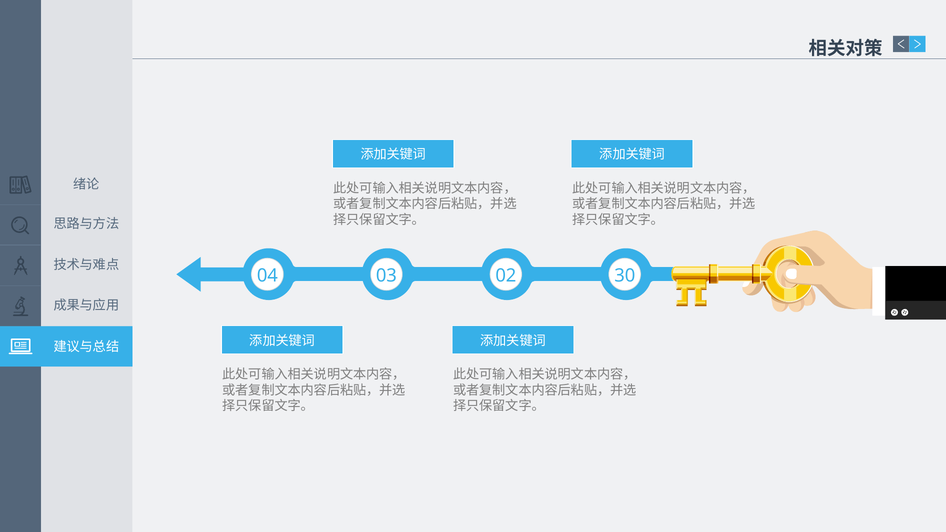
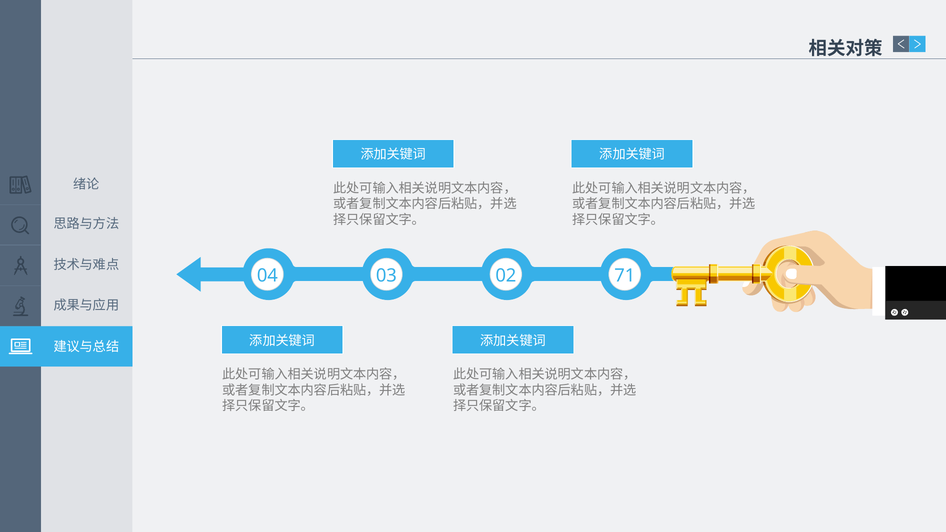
30: 30 -> 71 (625, 276)
